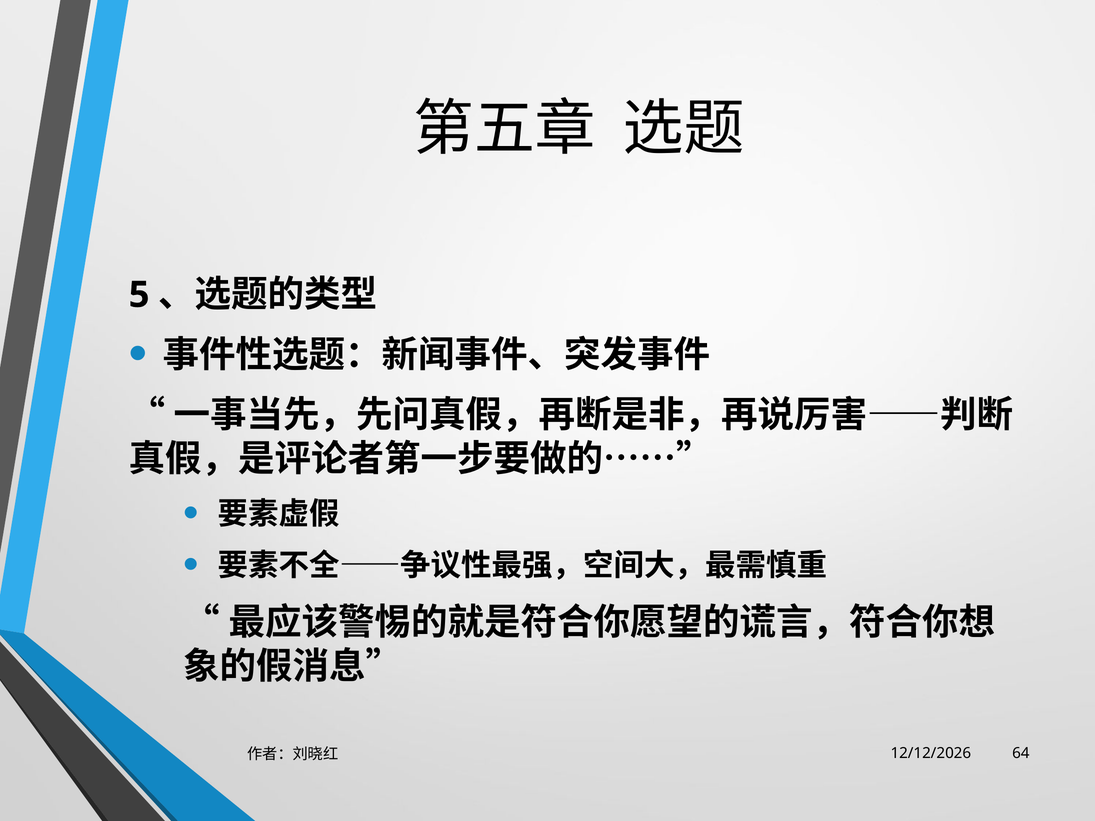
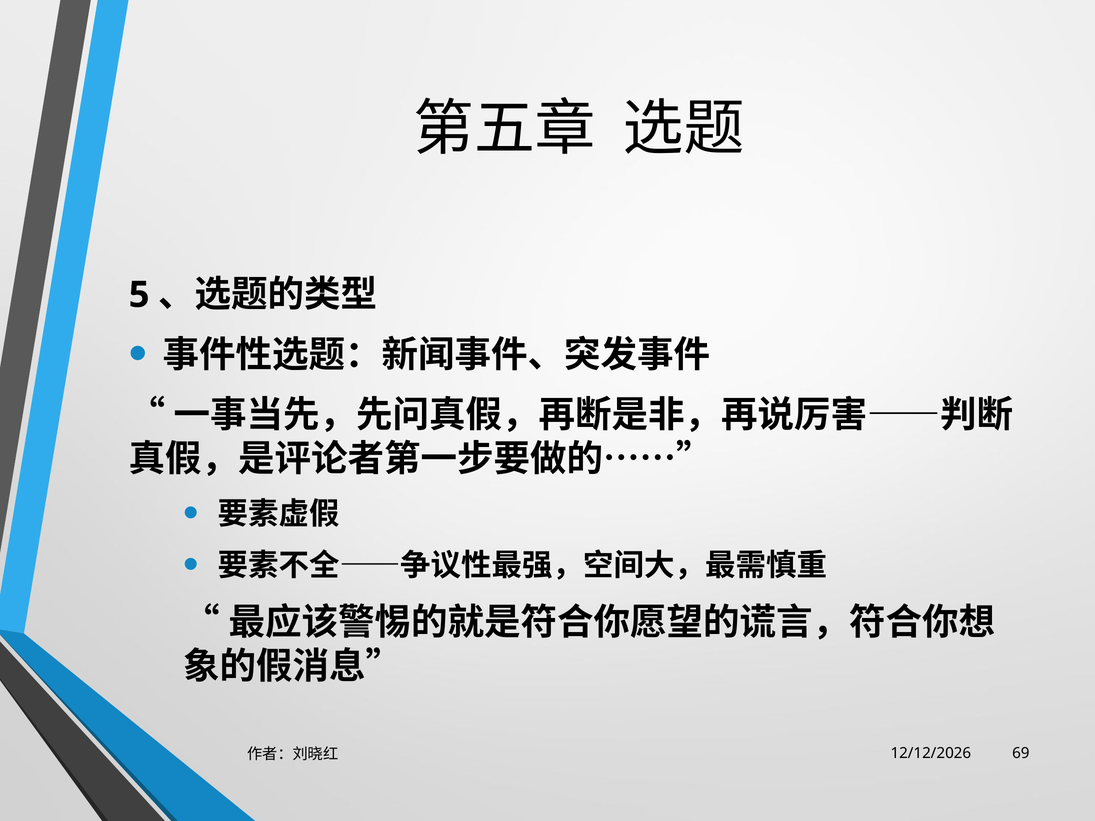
64: 64 -> 69 (1021, 753)
